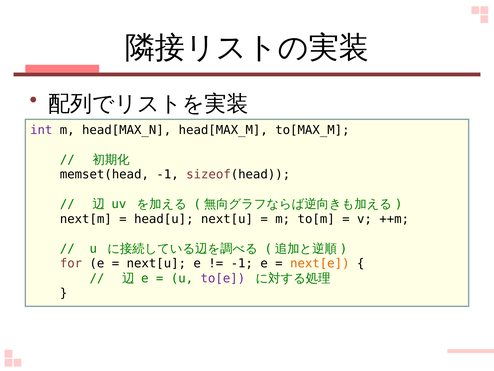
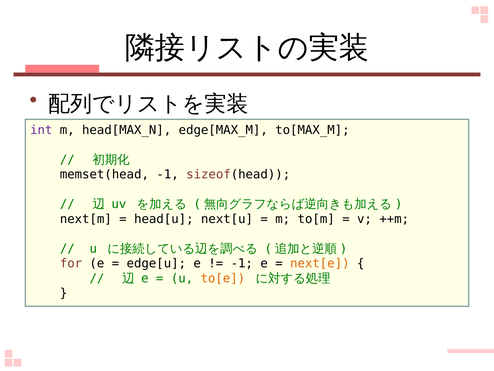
head[MAX_M: head[MAX_M -> edge[MAX_M (223, 130)
next[u: next[u -> edge[u (156, 263)
to[e colour: purple -> orange (223, 278)
